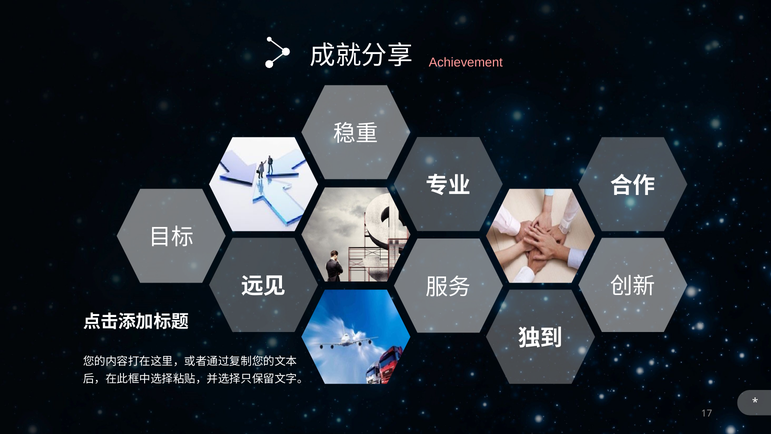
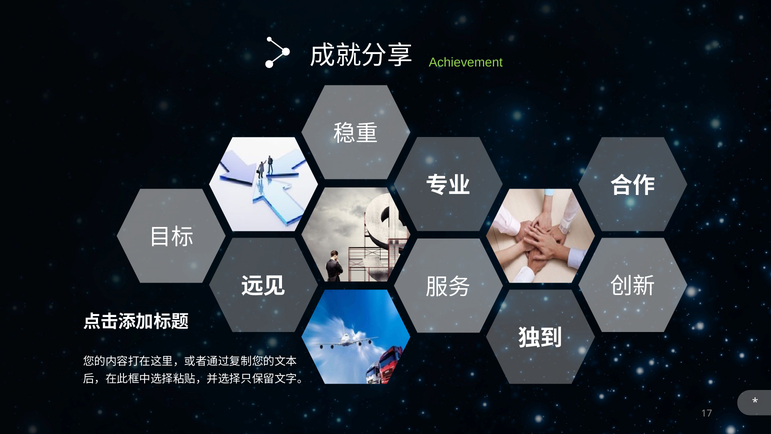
Achievement colour: pink -> light green (466, 63)
